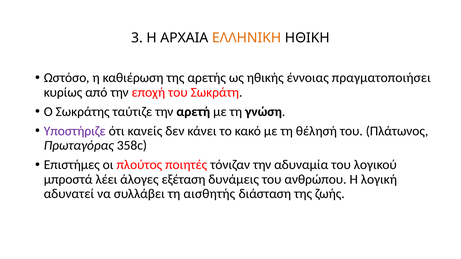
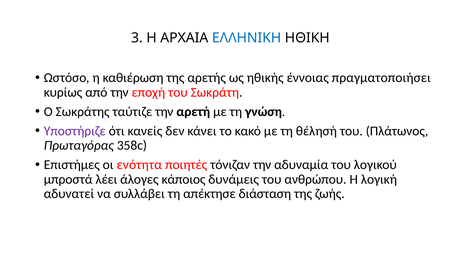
ΕΛΛΗΝΙΚΗ colour: orange -> blue (247, 38)
πλούτος: πλούτος -> ενότητα (139, 165)
εξέταση: εξέταση -> κάποιος (183, 180)
αισθητής: αισθητής -> απέκτησε (209, 194)
